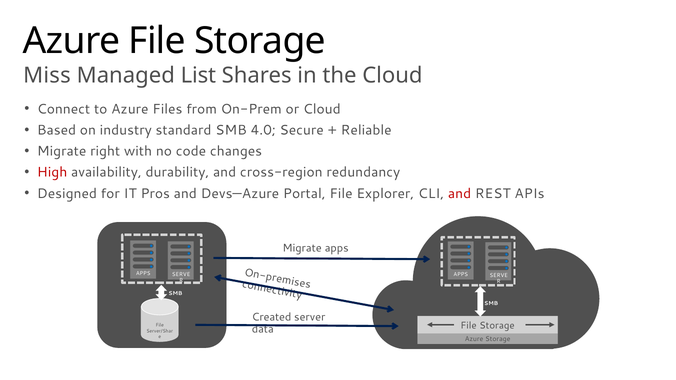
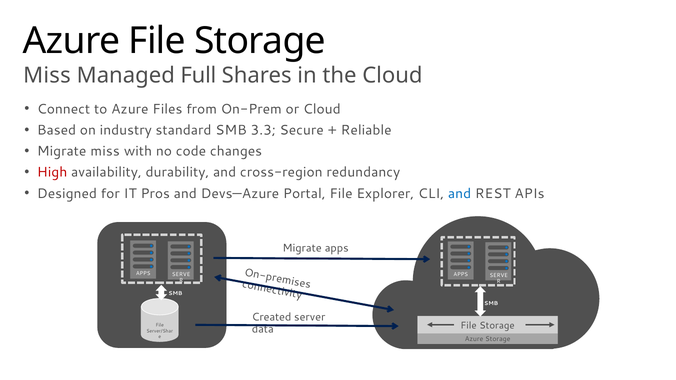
List: List -> Full (198, 76)
4.0: 4.0 -> 3.3 (263, 130)
Migrate right: right -> miss (105, 151)
and colour: red -> blue (460, 194)
